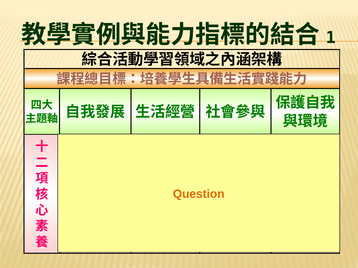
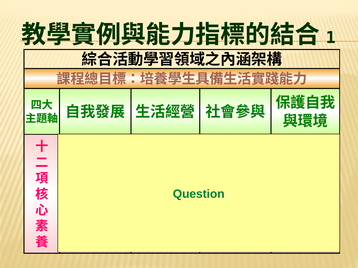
Question colour: orange -> green (199, 194)
